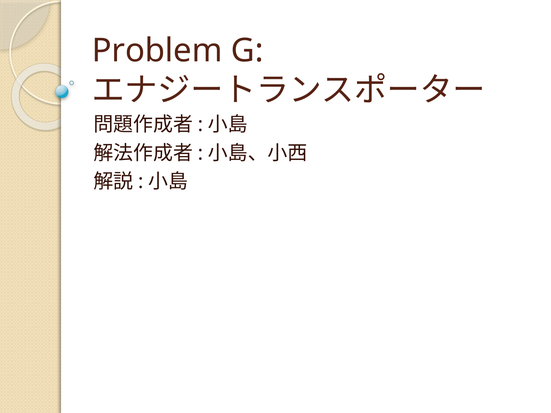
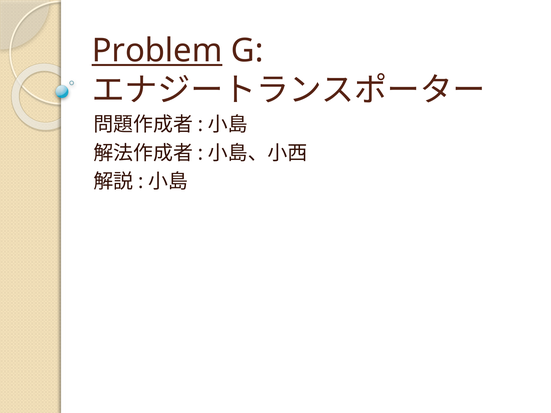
Problem underline: none -> present (157, 51)
